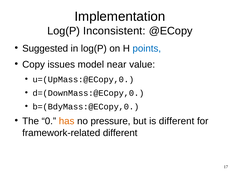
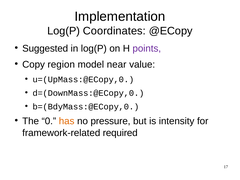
Inconsistent: Inconsistent -> Coordinates (114, 31)
points colour: blue -> purple (147, 49)
issues: issues -> region (61, 64)
is different: different -> intensity (177, 121)
framework-related different: different -> required (120, 133)
